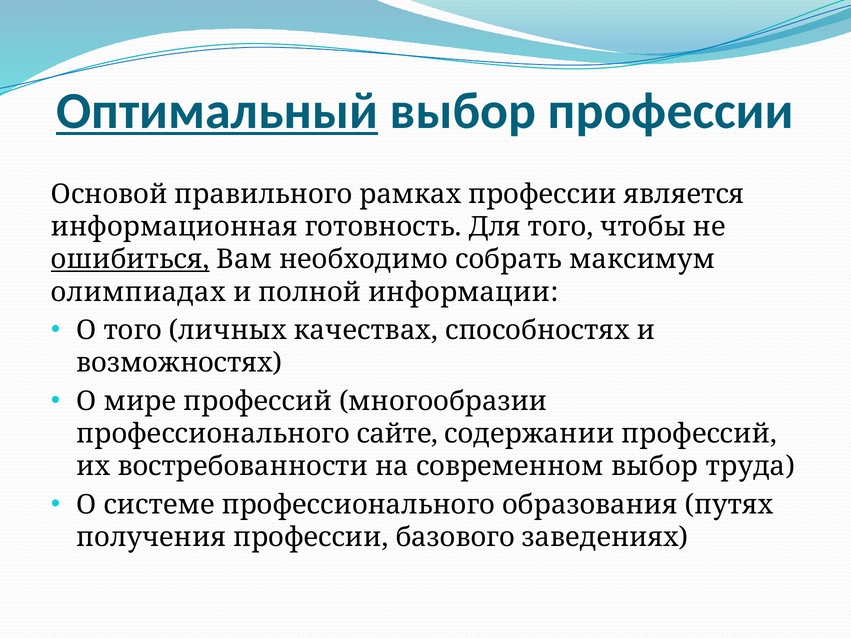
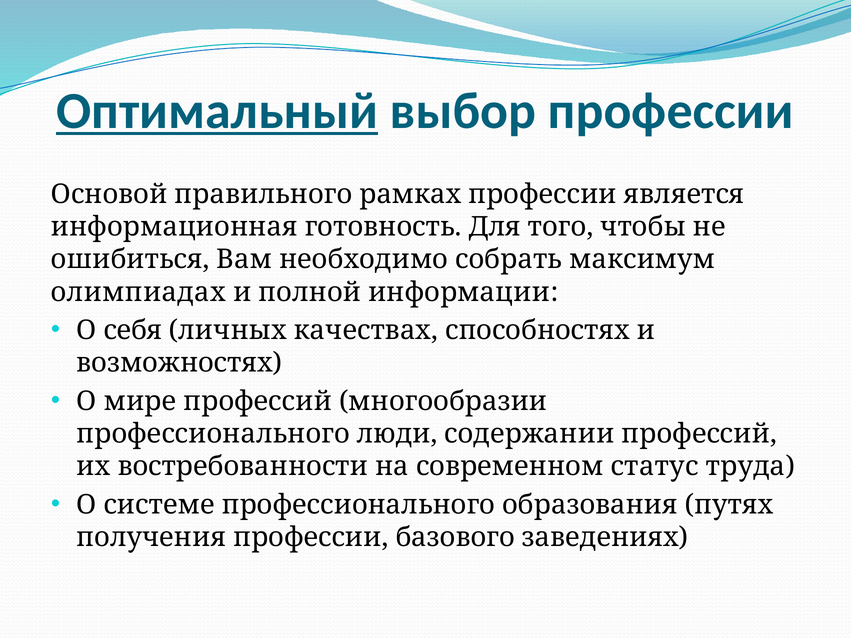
ошибиться underline: present -> none (130, 260)
О того: того -> себя (133, 330)
сайте: сайте -> люди (397, 434)
современном выбор: выбор -> статус (655, 467)
